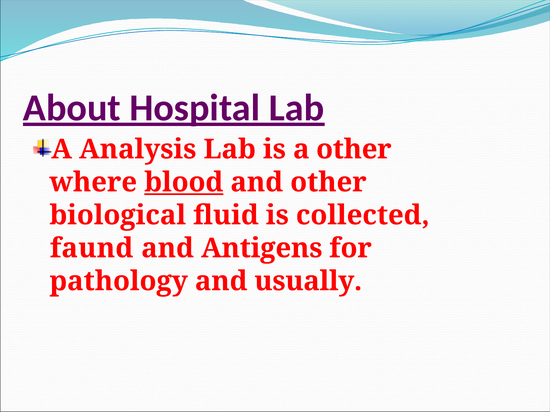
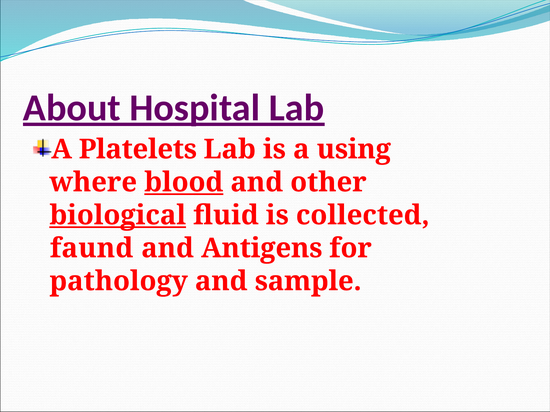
Analysis: Analysis -> Platelets (138, 150)
a other: other -> using (354, 150)
biological underline: none -> present (118, 216)
usually: usually -> sample (308, 282)
